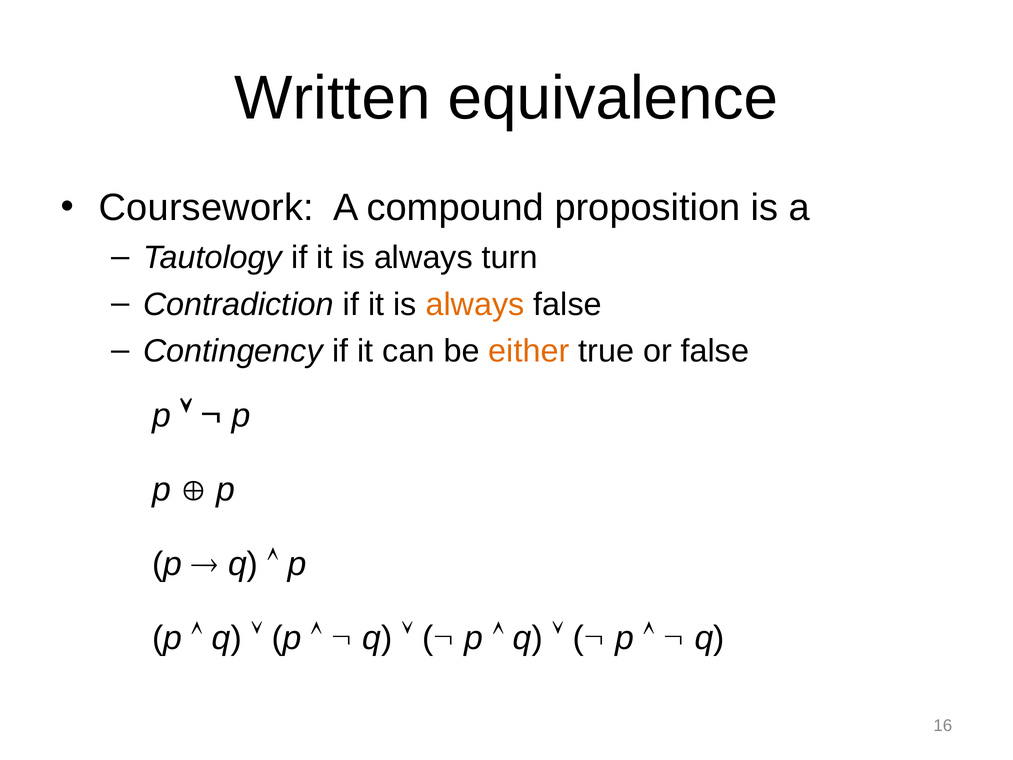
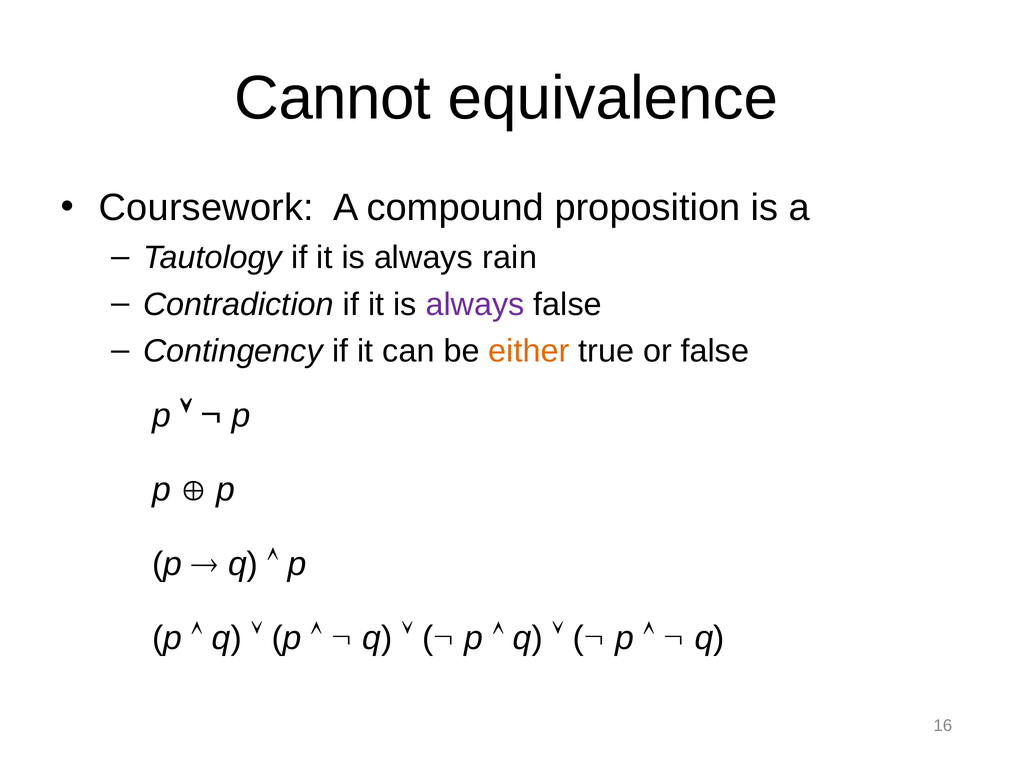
Written: Written -> Cannot (333, 98)
turn: turn -> rain (510, 258)
always colour: orange -> purple (475, 304)
